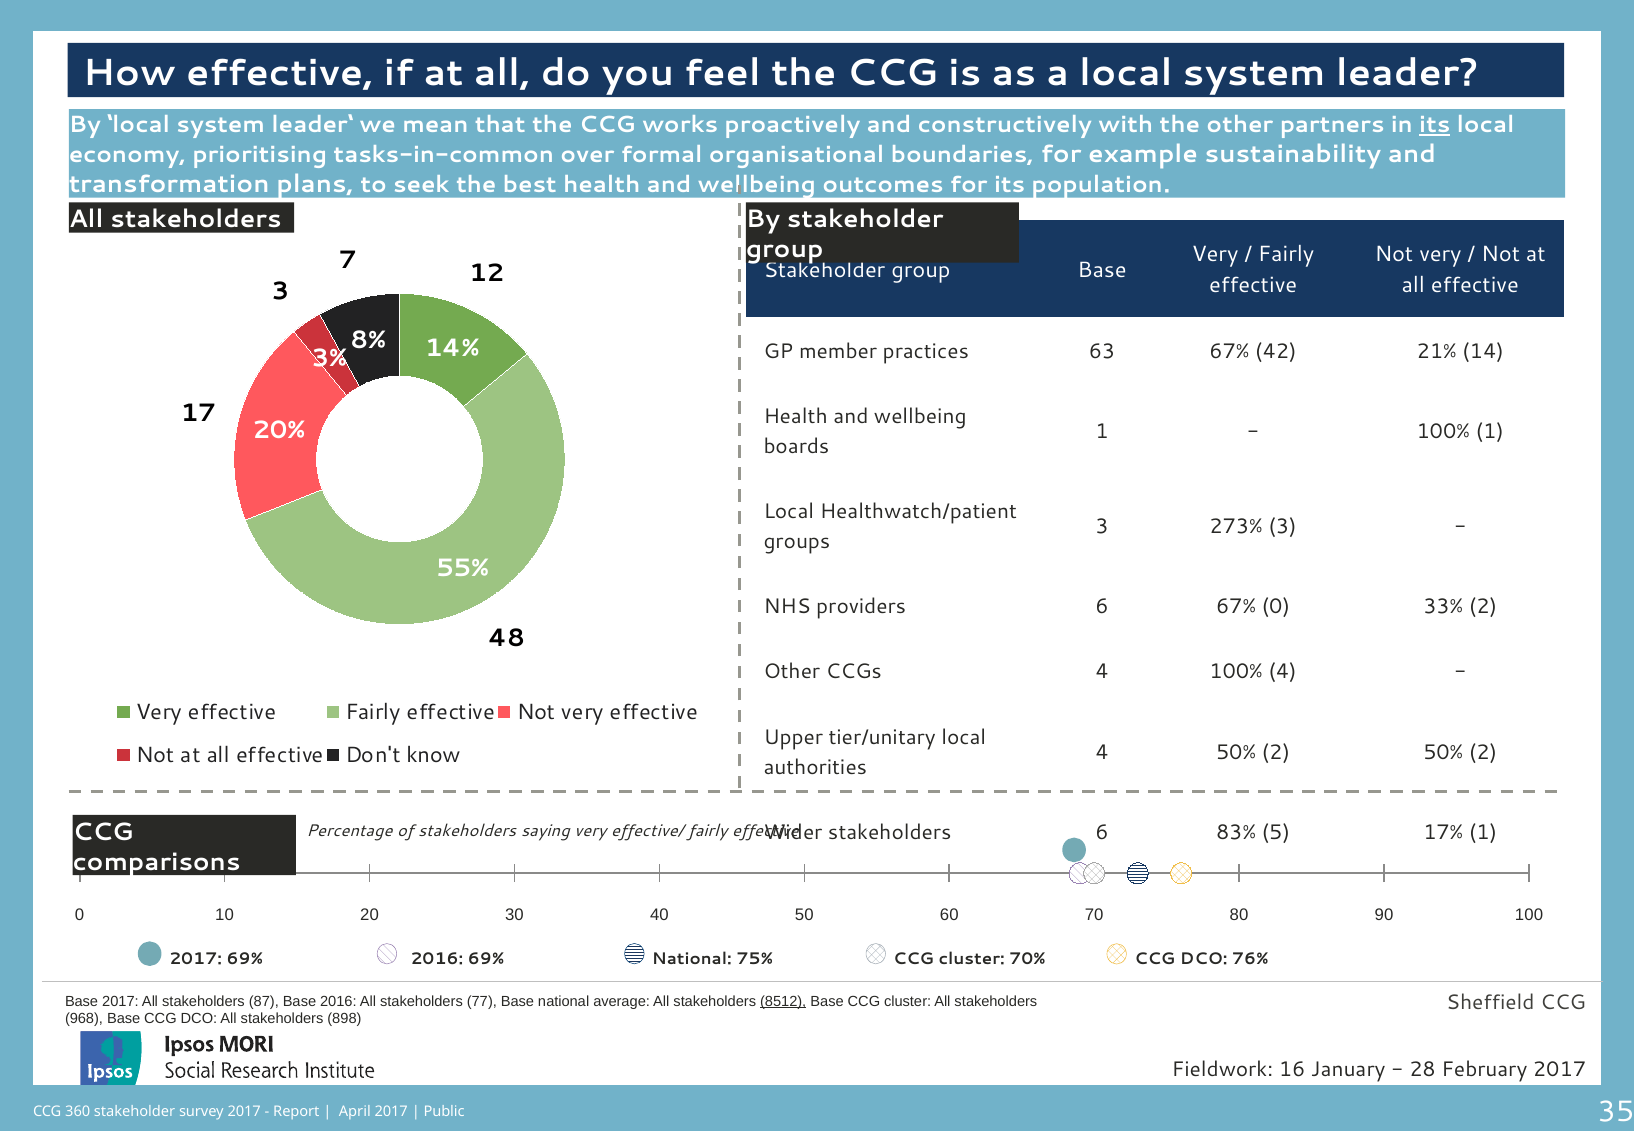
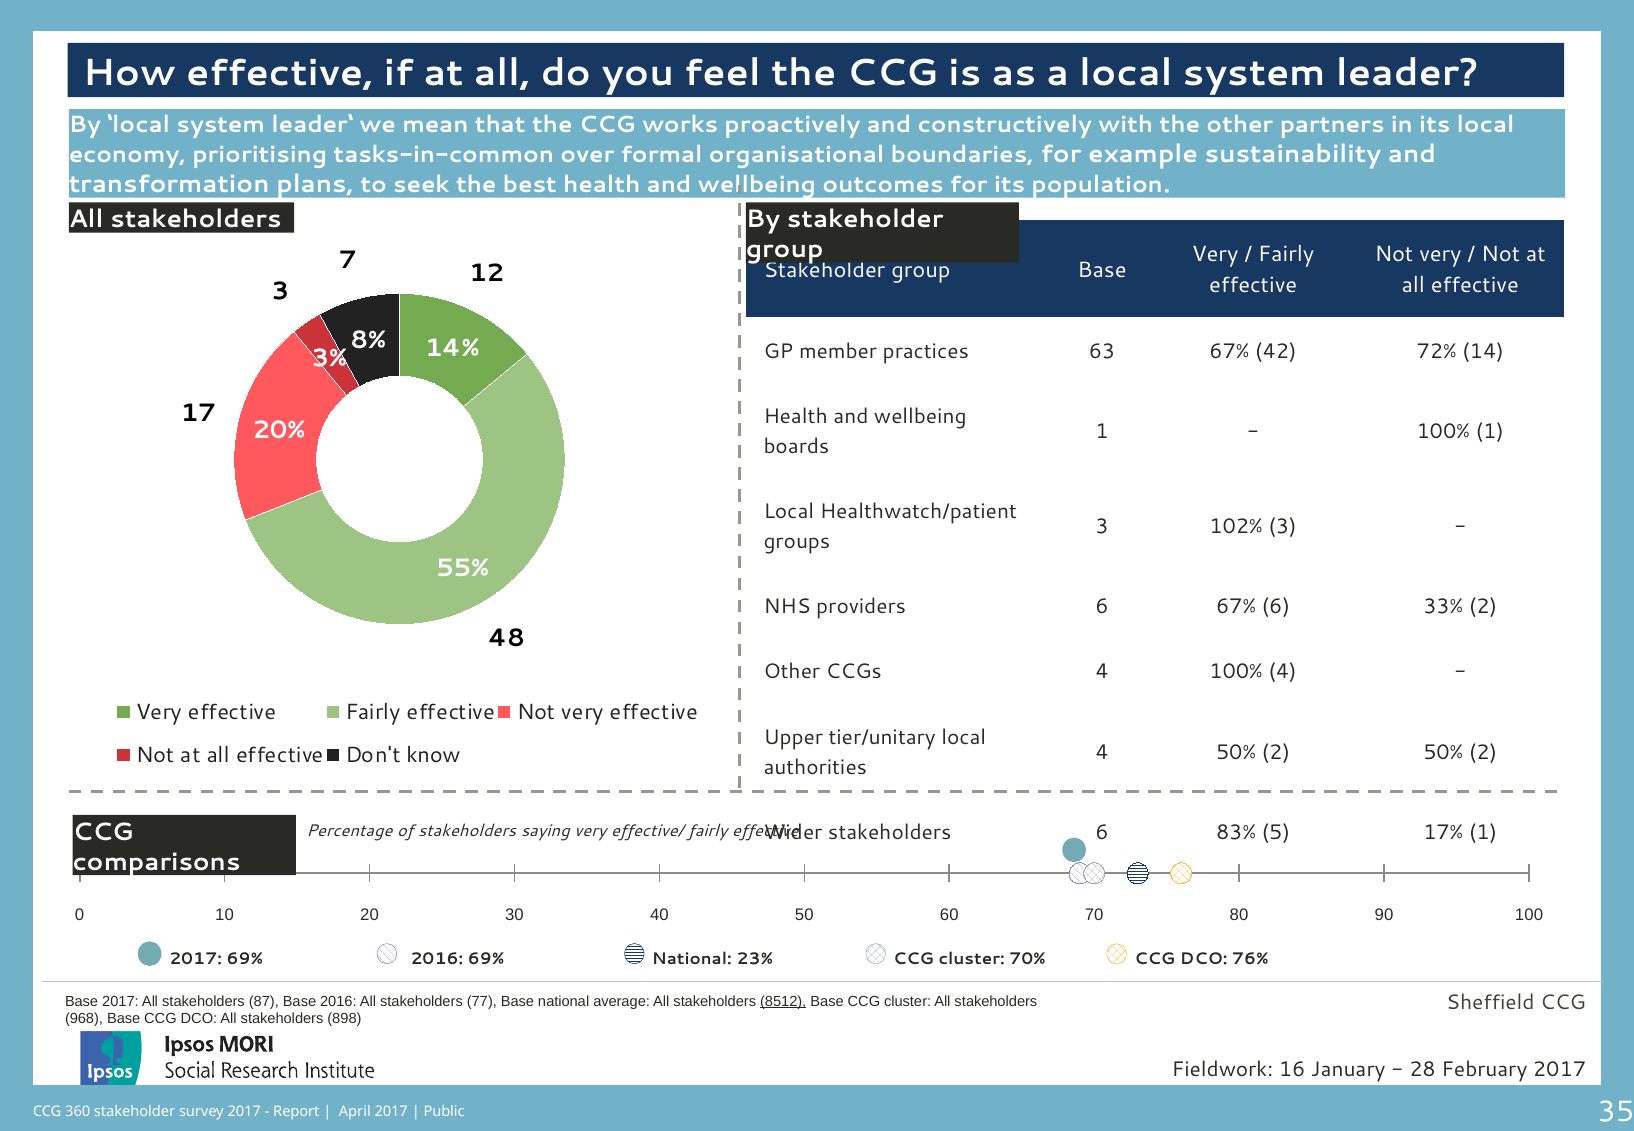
its underline: present -> none (1435, 125)
21%: 21% -> 72% (1437, 351)
273%: 273% -> 102% (1236, 527)
67% 0: 0 -> 6 (1276, 607)
75%: 75% -> 23% (755, 959)
